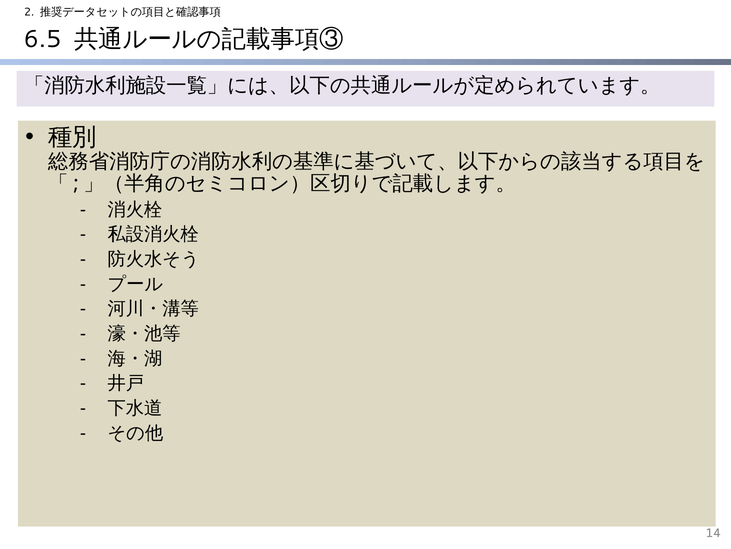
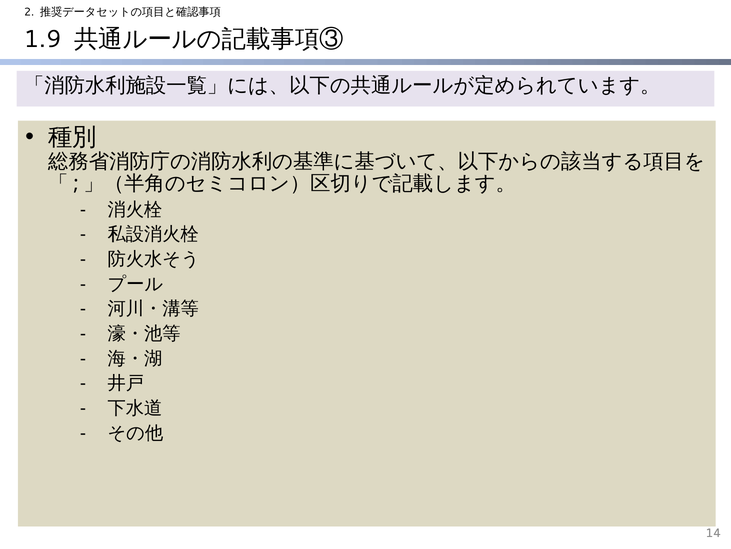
6.5: 6.5 -> 1.9 (43, 39)
